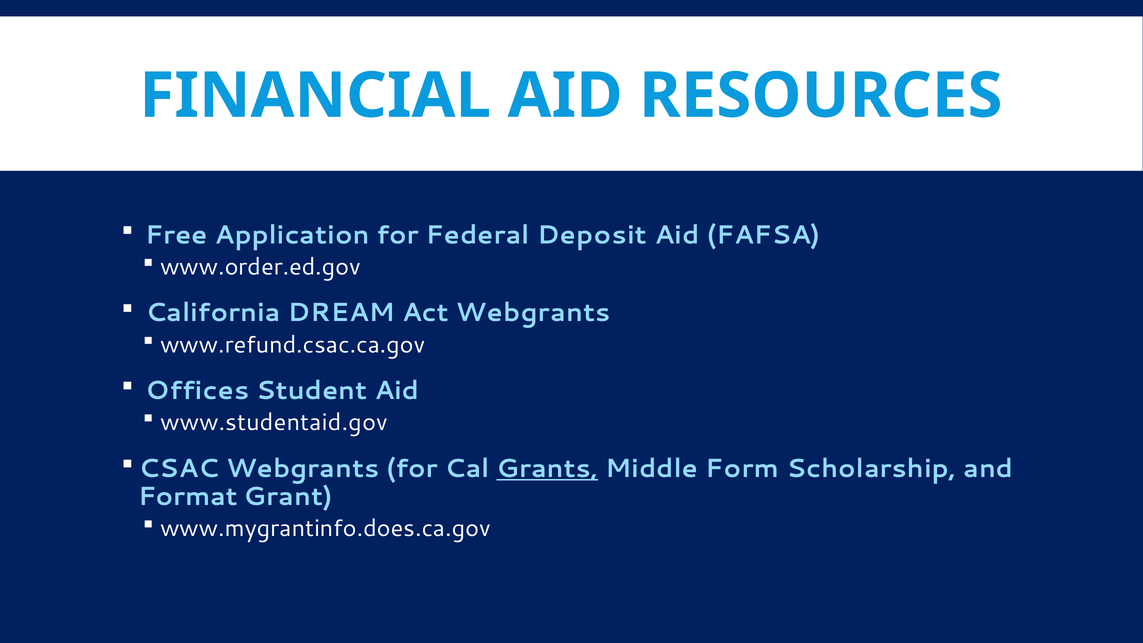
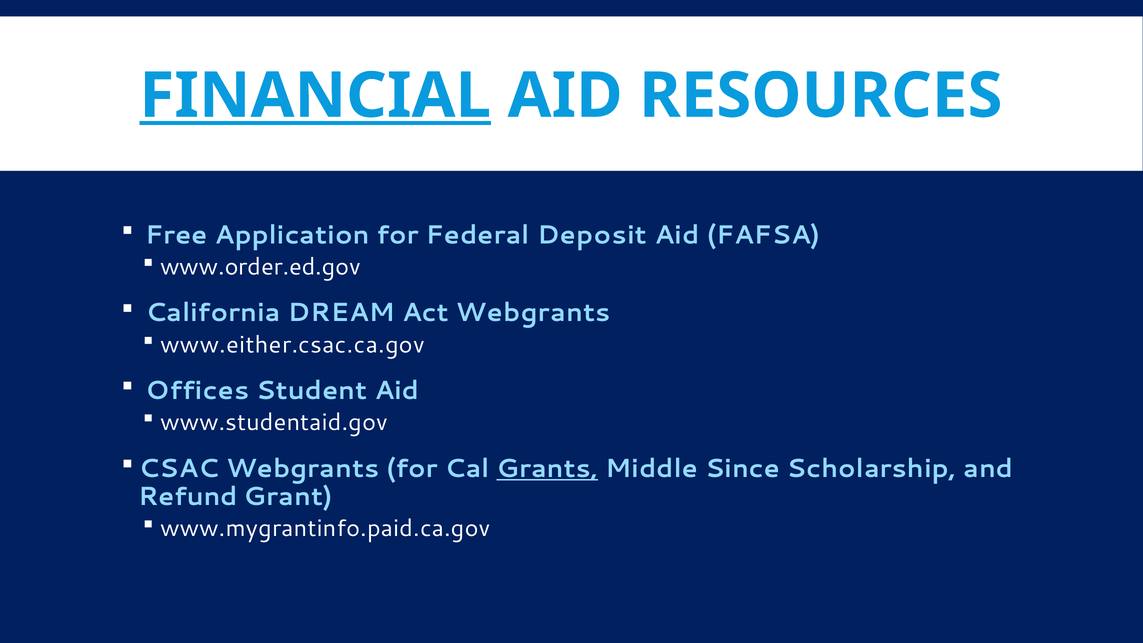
FINANCIAL underline: none -> present (315, 96)
www.refund.csac.ca.gov: www.refund.csac.ca.gov -> www.either.csac.ca.gov (292, 345)
Form: Form -> Since (743, 468)
Format: Format -> Refund (188, 497)
www.mygrantinfo.does.ca.gov: www.mygrantinfo.does.ca.gov -> www.mygrantinfo.paid.ca.gov (325, 529)
